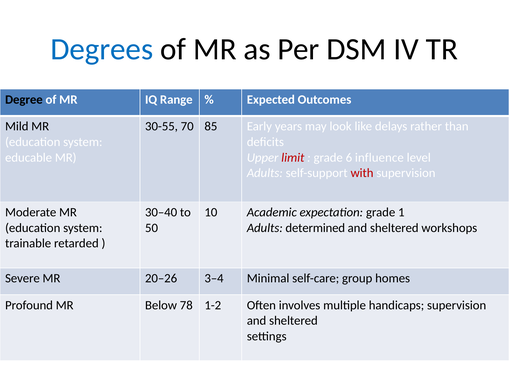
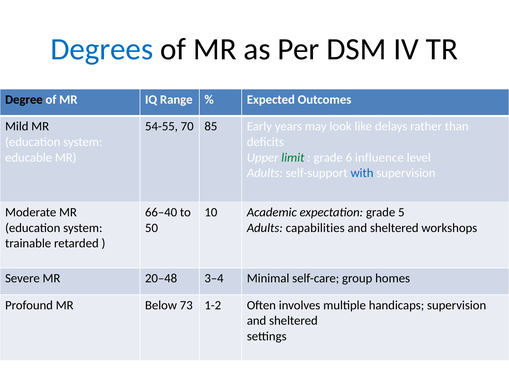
30-55: 30-55 -> 54-55 (161, 126)
limit colour: red -> green (293, 157)
with colour: red -> blue (362, 173)
30–40: 30–40 -> 66–40 (161, 212)
1: 1 -> 5 (401, 212)
determined: determined -> capabilities (315, 228)
20–26: 20–26 -> 20–48 (161, 278)
78: 78 -> 73 (186, 305)
